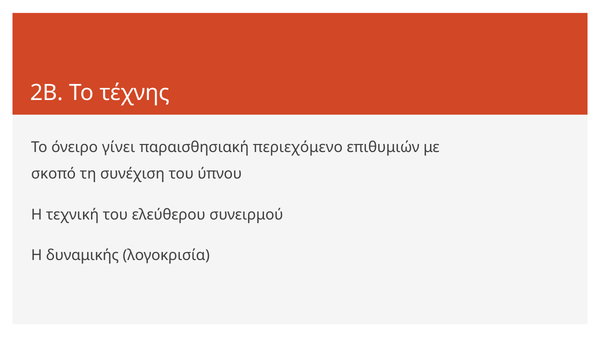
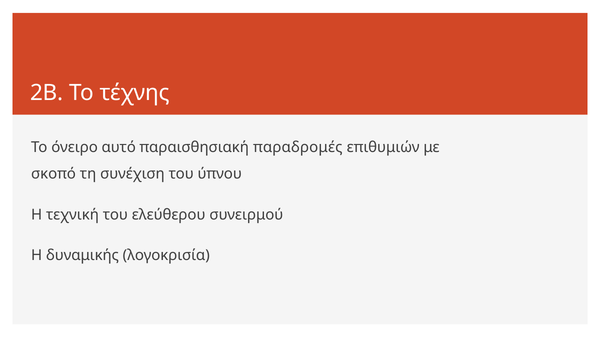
γίνει: γίνει -> αυτό (119, 147)
περιεχόμενο: περιεχόμενο -> παραδρομές (298, 147)
